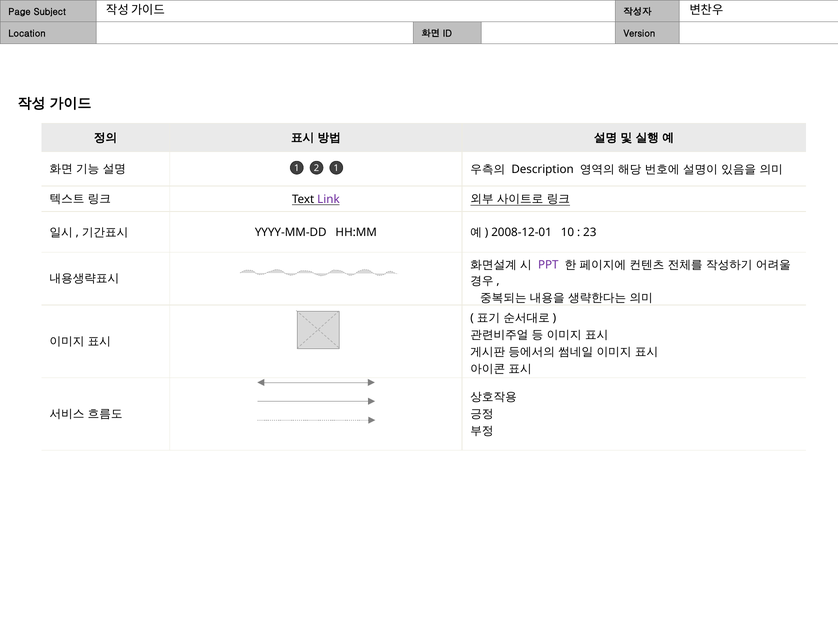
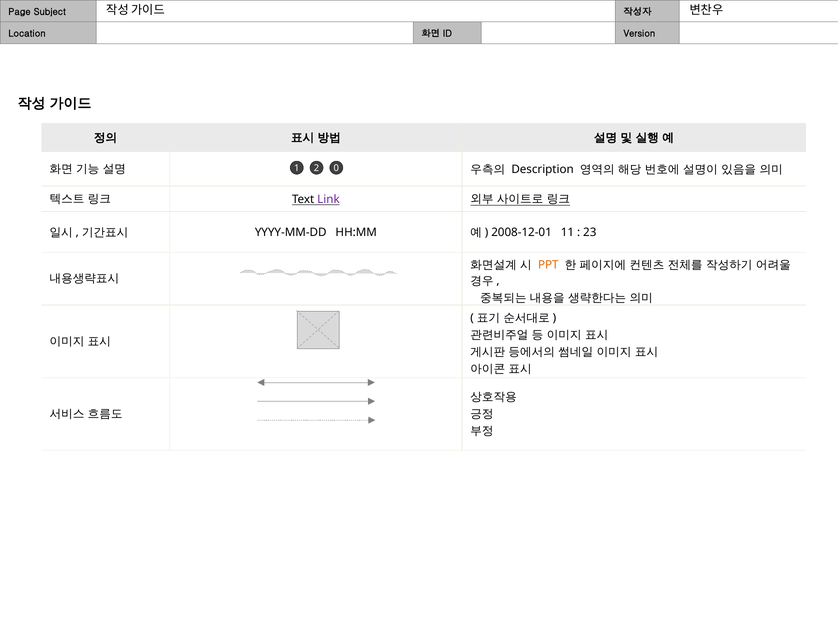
2 1: 1 -> 0 (336, 168)
10: 10 -> 11 (567, 232)
PPT colour: purple -> orange (548, 265)
